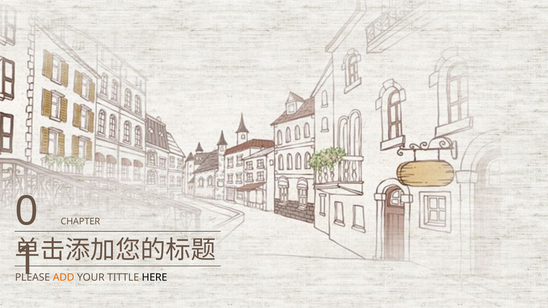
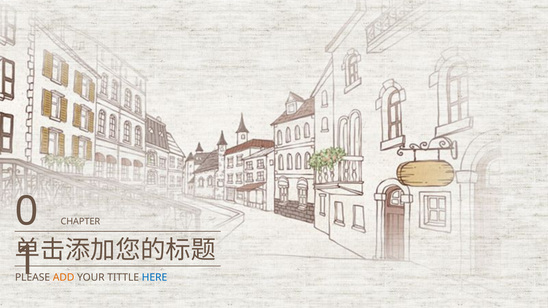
HERE colour: black -> blue (155, 278)
